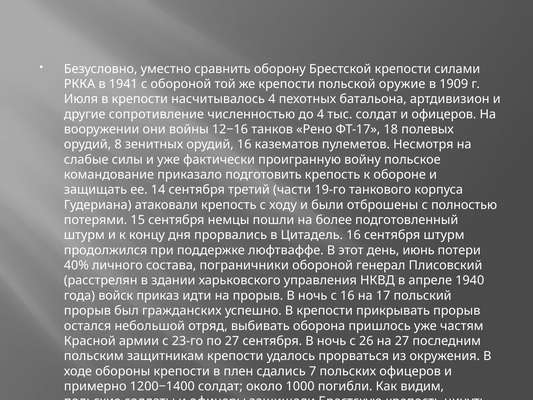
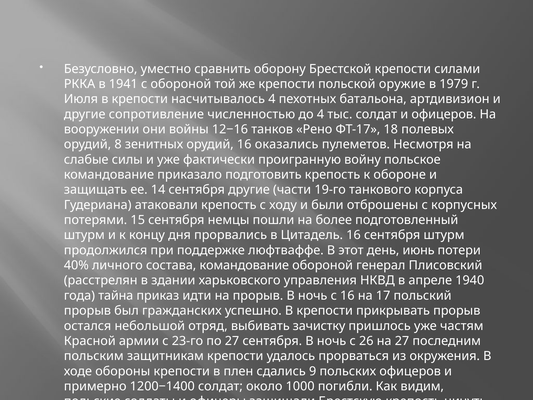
1909: 1909 -> 1979 (454, 84)
казематов: казематов -> оказались (287, 144)
сентября третий: третий -> другие (249, 190)
полностью: полностью -> корпусных (464, 205)
состава пограничники: пограничники -> командование (244, 265)
войск: войск -> тайна (116, 295)
оборона: оборона -> зачистку (319, 326)
7: 7 -> 9 (313, 371)
